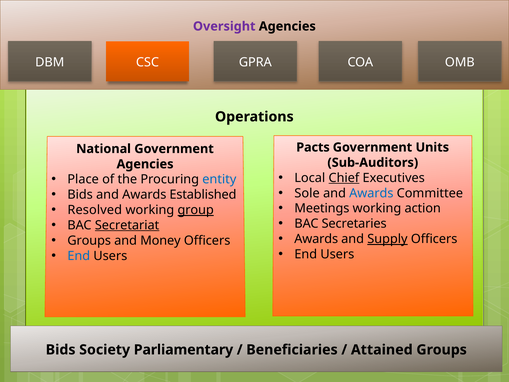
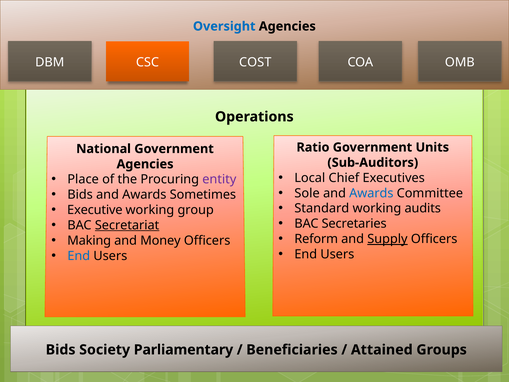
Oversight colour: purple -> blue (224, 26)
GPRA: GPRA -> COST (255, 62)
Pacts: Pacts -> Ratio (313, 147)
Chief underline: present -> none (344, 178)
entity colour: blue -> purple (219, 179)
Established: Established -> Sometimes (203, 195)
Meetings: Meetings -> Standard (322, 208)
action: action -> audits (423, 208)
Resolved: Resolved -> Executive (95, 210)
group underline: present -> none (196, 210)
Awards: Awards -> Reform (316, 239)
Groups: Groups -> Making (89, 240)
